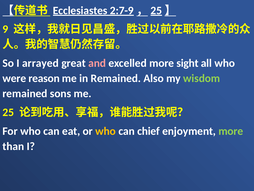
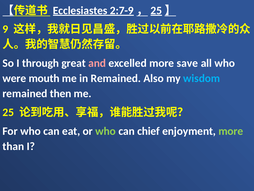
arrayed: arrayed -> through (41, 63)
sight: sight -> save (187, 63)
reason: reason -> mouth (44, 78)
wisdom colour: light green -> light blue (202, 78)
sons: sons -> then (61, 93)
who colour: yellow -> light green (106, 131)
